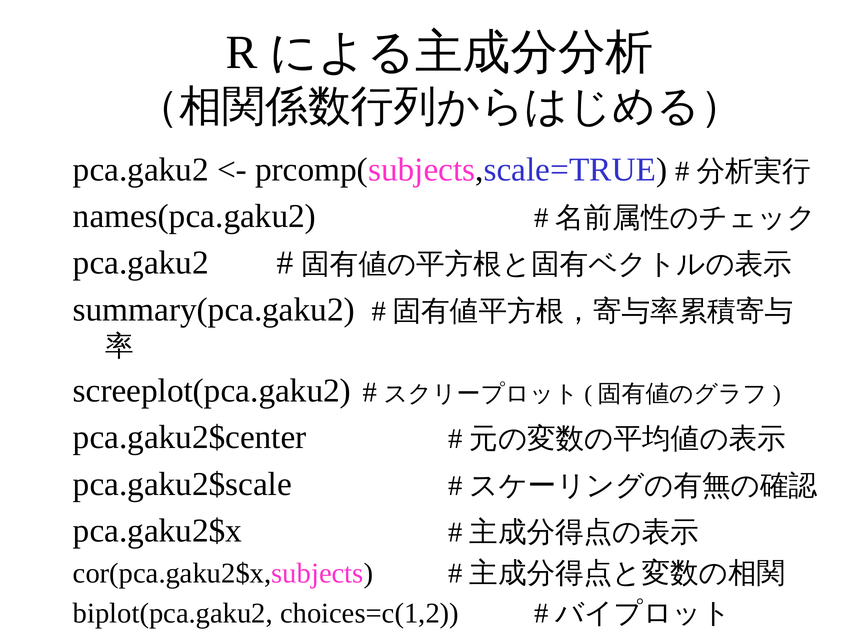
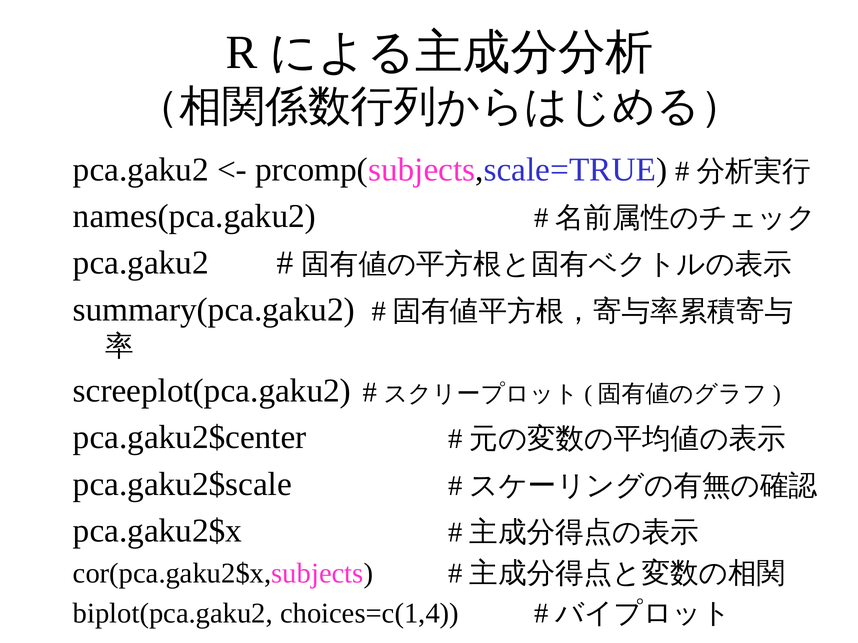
choices=c(1,2: choices=c(1,2 -> choices=c(1,4 (369, 614)
